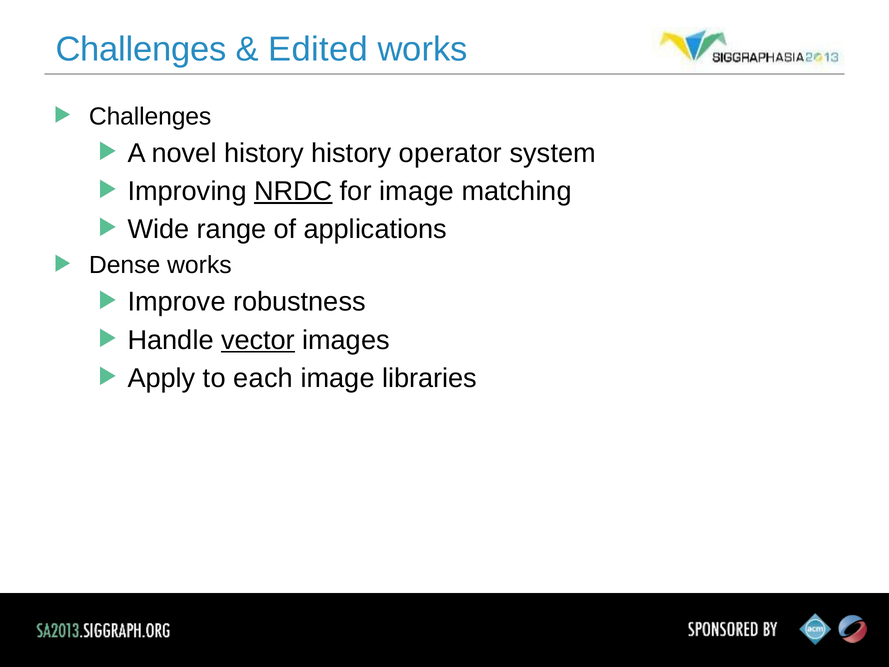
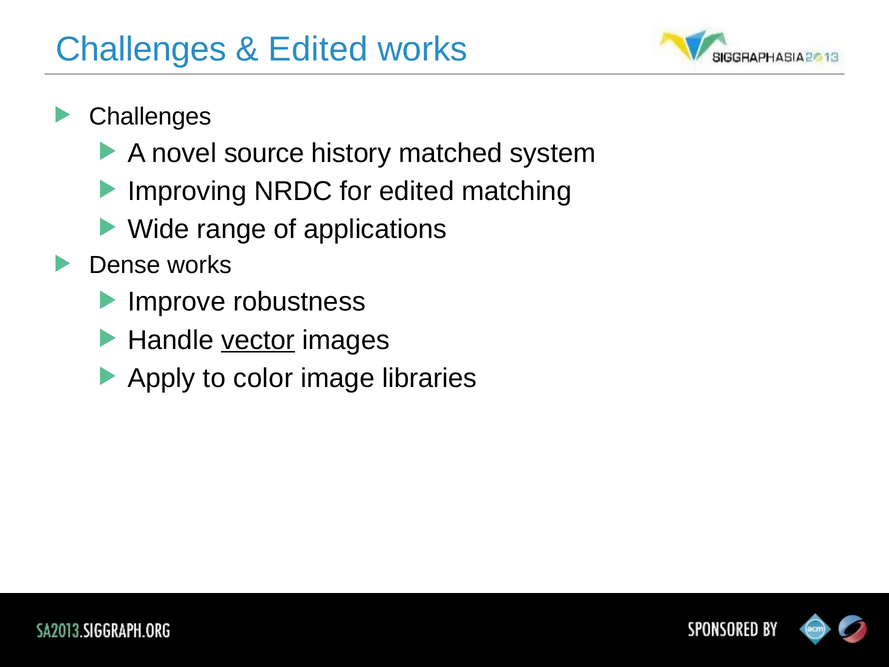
novel history: history -> source (264, 153)
operator: operator -> matched (451, 153)
NRDC underline: present -> none (293, 191)
for image: image -> edited (417, 191)
each: each -> color (263, 378)
